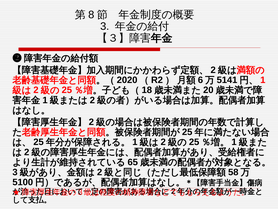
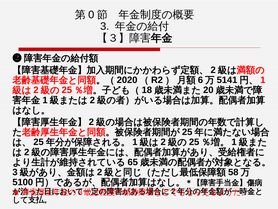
8: 8 -> 0 (91, 15)
